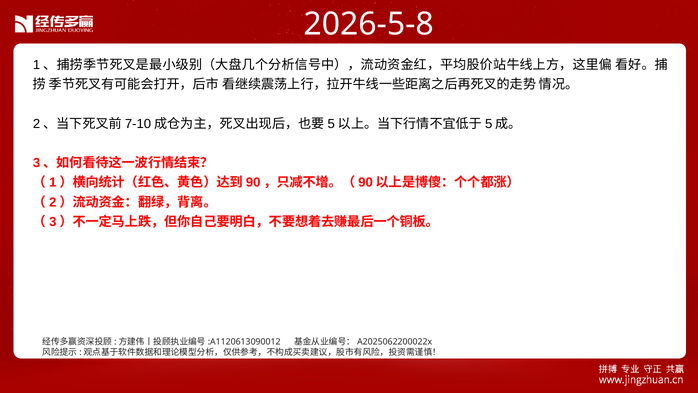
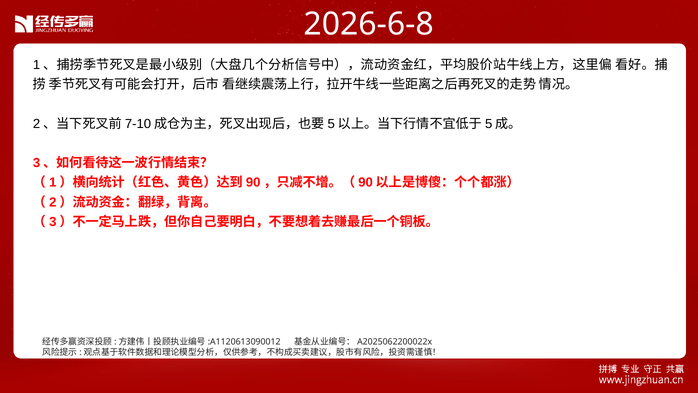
2026-5-8: 2026-5-8 -> 2026-6-8 (369, 24)
